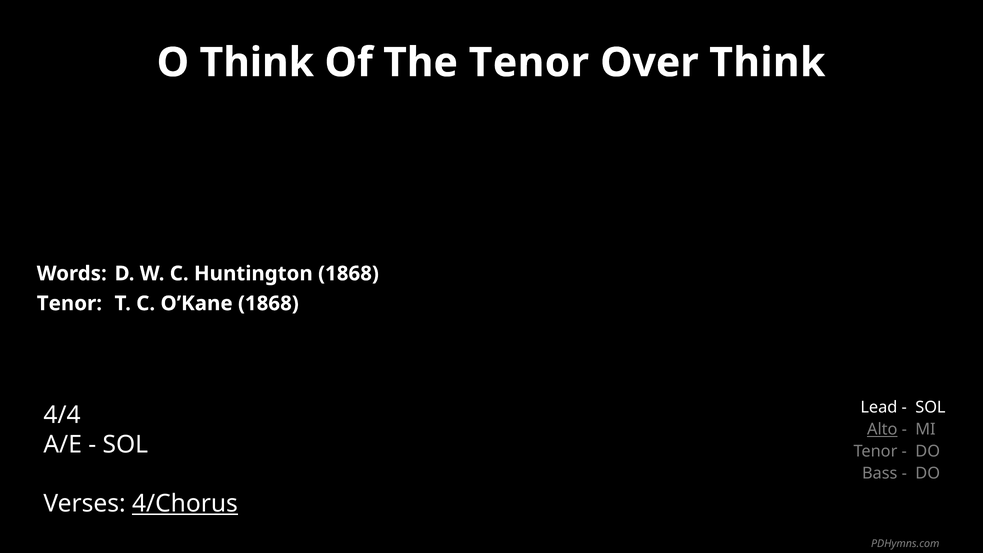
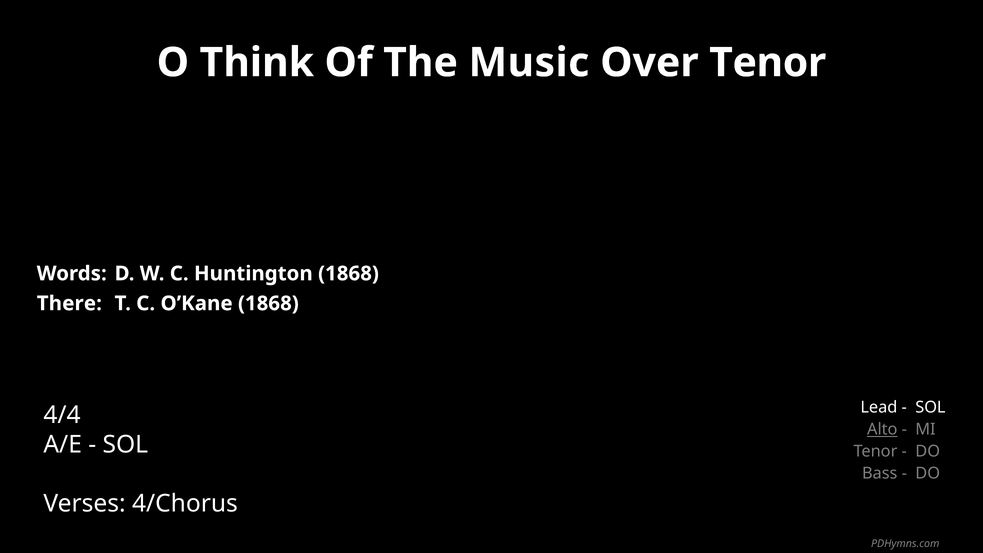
The Tenor: Tenor -> Music (529, 63)
Over Think: Think -> Tenor (768, 63)
Tenor: Tenor -> There (69, 303)
4/Chorus underline: present -> none (185, 504)
